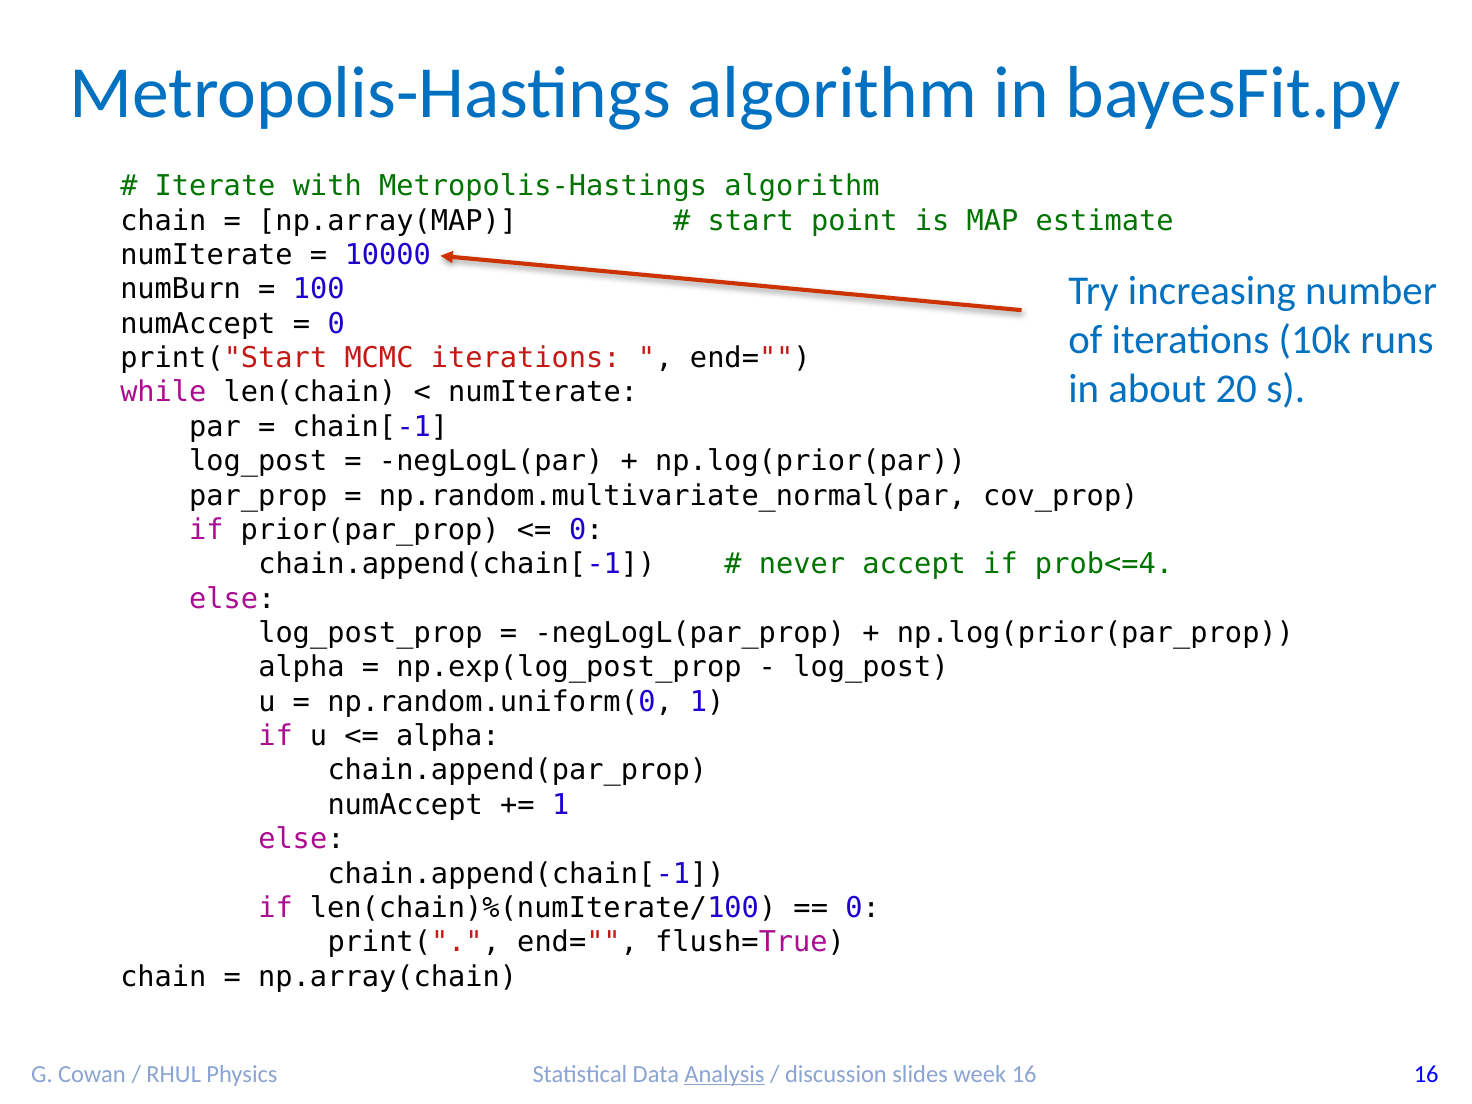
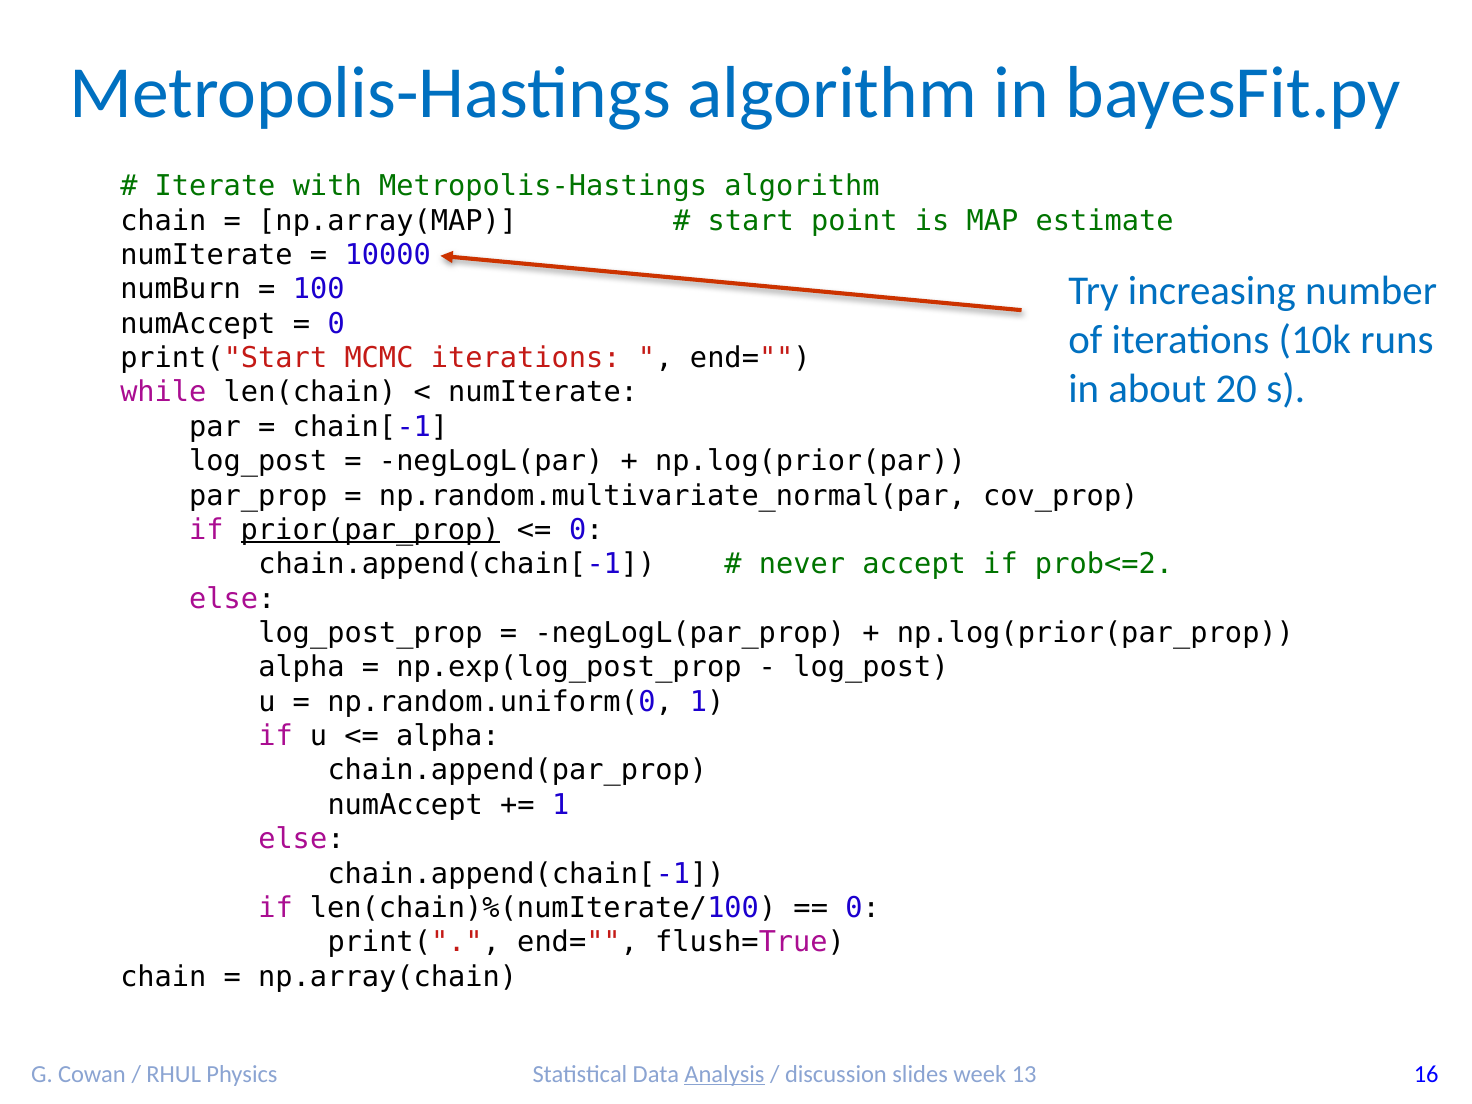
prior(par_prop underline: none -> present (370, 530)
prob<=4: prob<=4 -> prob<=2 (1104, 564)
week 16: 16 -> 13 (1024, 1074)
